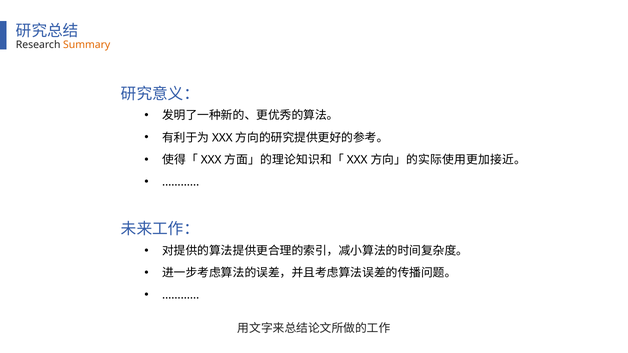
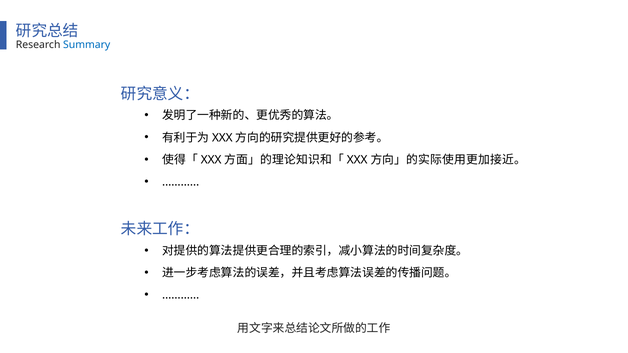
Summary colour: orange -> blue (87, 45)
